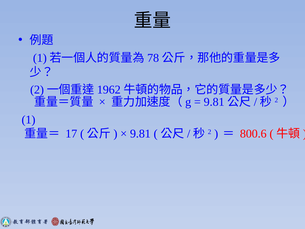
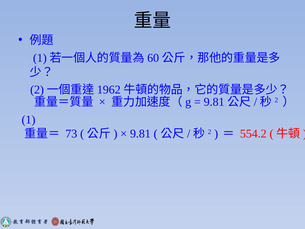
78: 78 -> 60 (153, 58)
17: 17 -> 73 (71, 134)
800.6: 800.6 -> 554.2 (253, 134)
